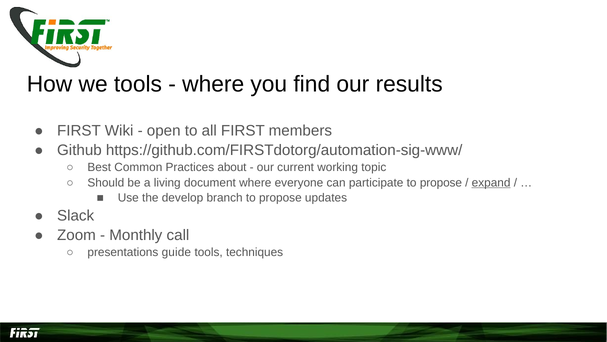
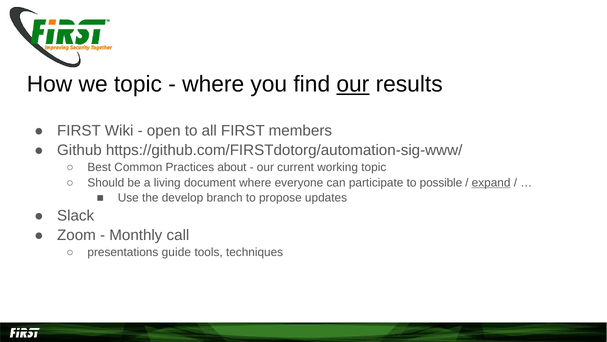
we tools: tools -> topic (138, 84)
our underline: none -> present (353, 84)
participate to propose: propose -> possible (441, 182)
